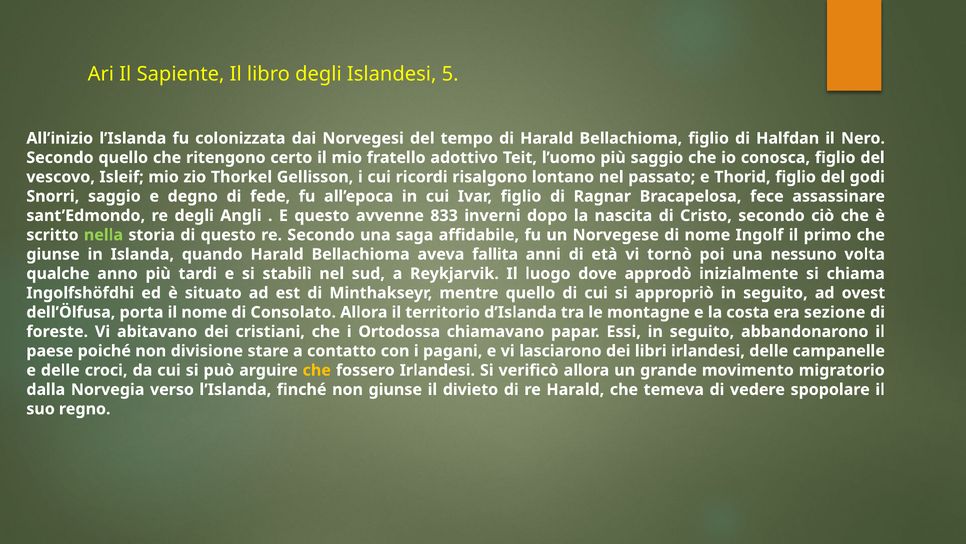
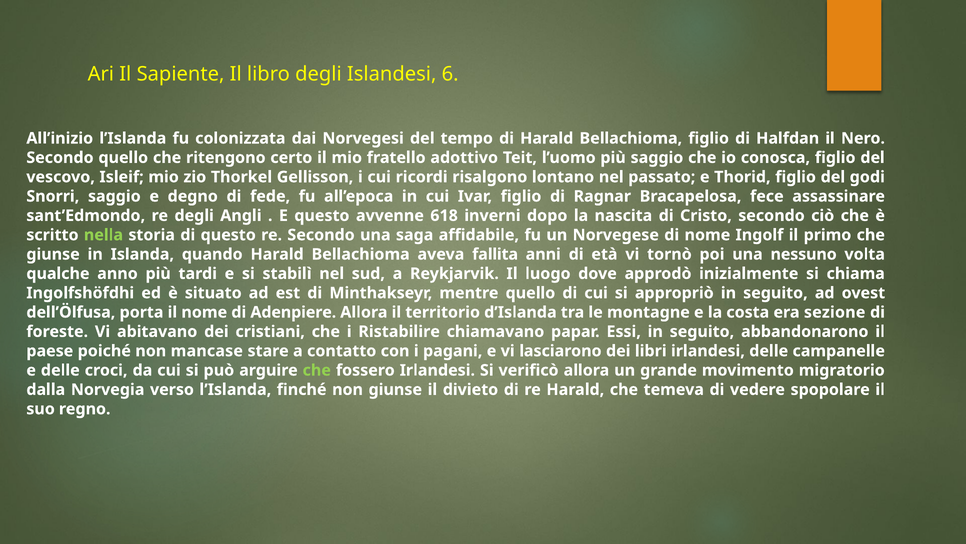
5: 5 -> 6 (450, 74)
833: 833 -> 618 (444, 215)
Consolato: Consolato -> Adenpiere (293, 312)
Ortodossa: Ortodossa -> Ristabilire (399, 331)
divisione: divisione -> mancase (207, 351)
che colour: yellow -> light green (317, 370)
